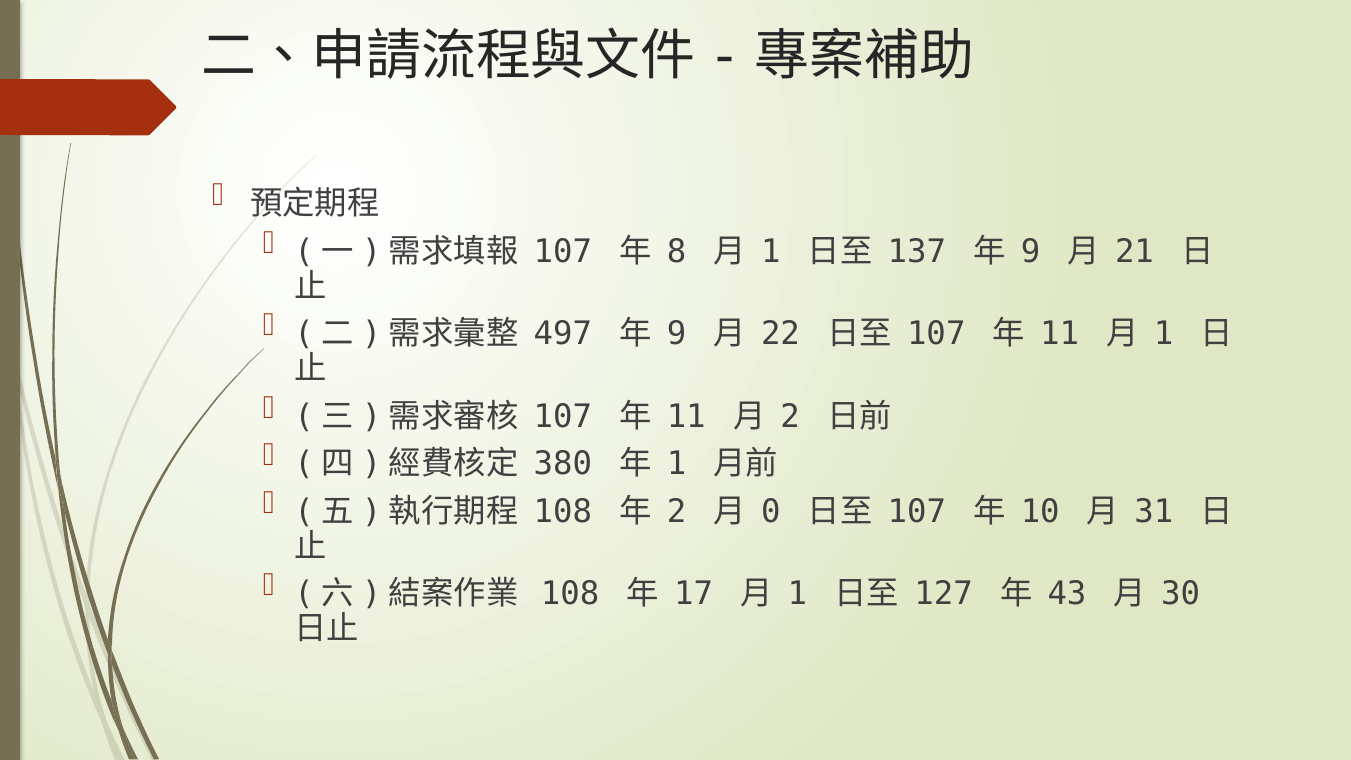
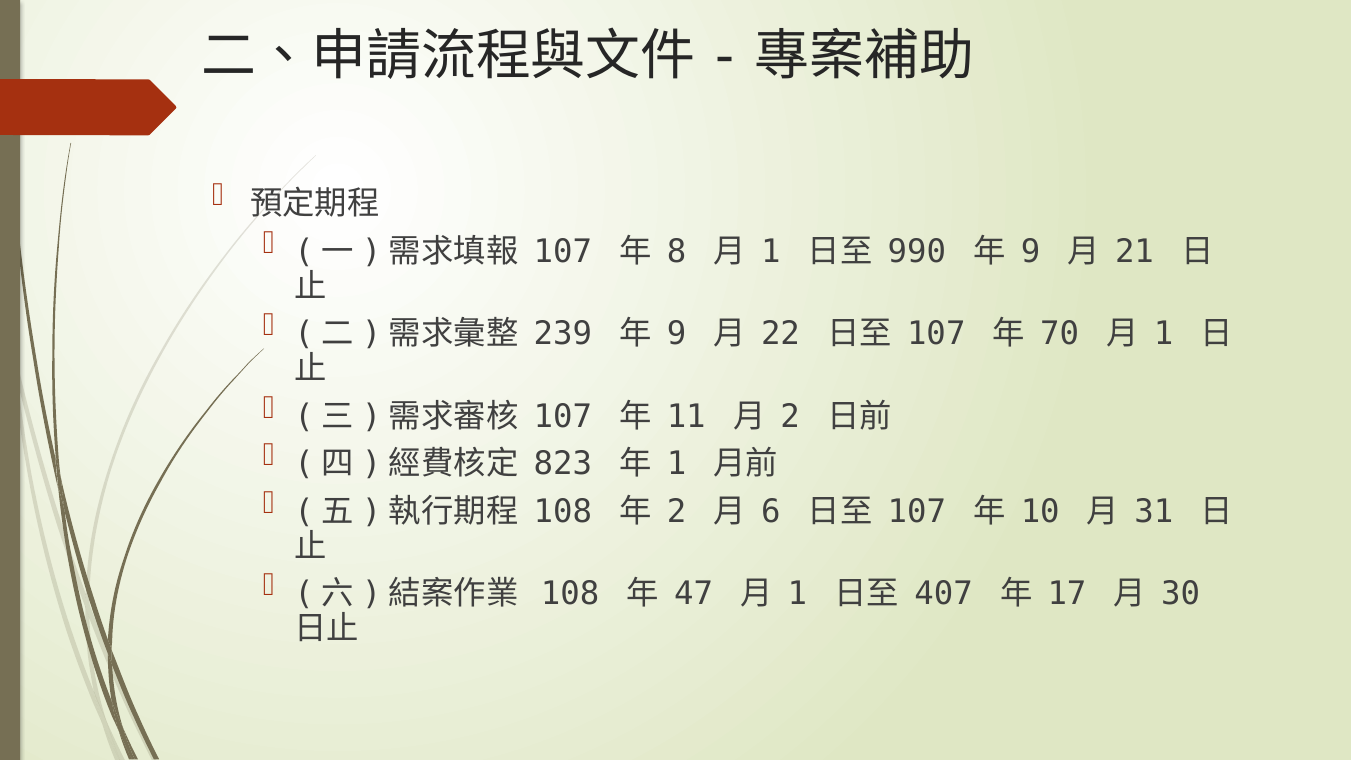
137: 137 -> 990 (917, 251)
497: 497 -> 239 (563, 334)
11: 11 -> 70 (1060, 334)
380: 380 -> 823 (563, 464)
0: 0 -> 6 (771, 512)
17: 17 -> 47 (694, 594)
127: 127 -> 407 (944, 594)
43: 43 -> 17 (1067, 594)
